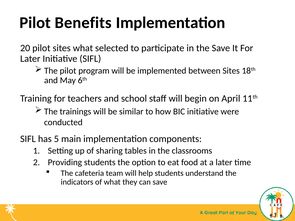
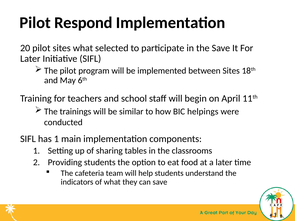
Benefits: Benefits -> Respond (83, 23)
BIC initiative: initiative -> helpings (203, 112)
has 5: 5 -> 1 (56, 139)
